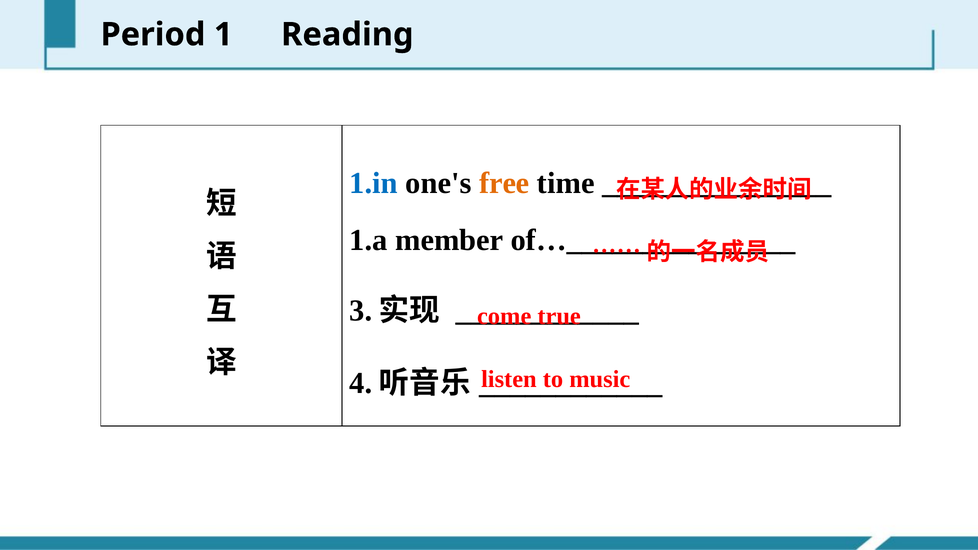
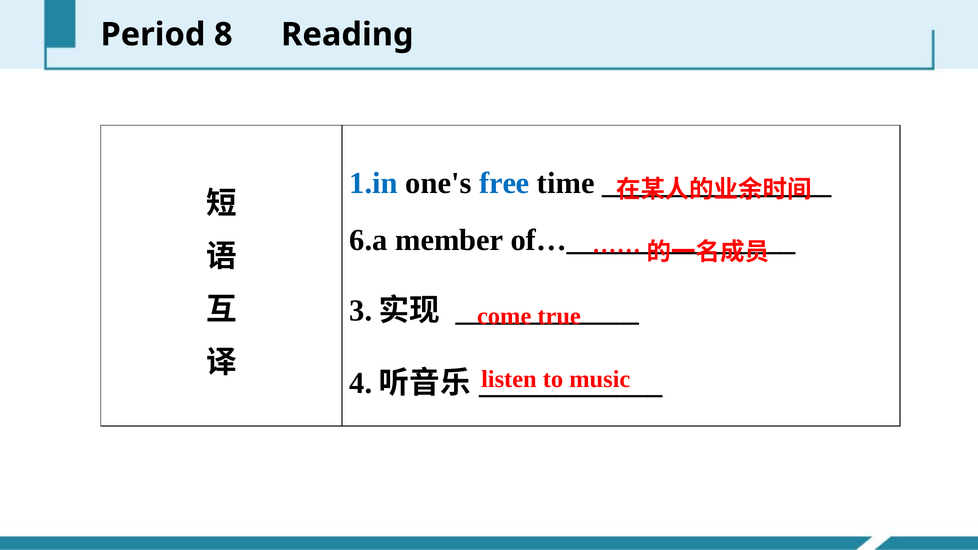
1: 1 -> 8 (223, 35)
free colour: orange -> blue (504, 183)
1.a: 1.a -> 6.a (368, 240)
